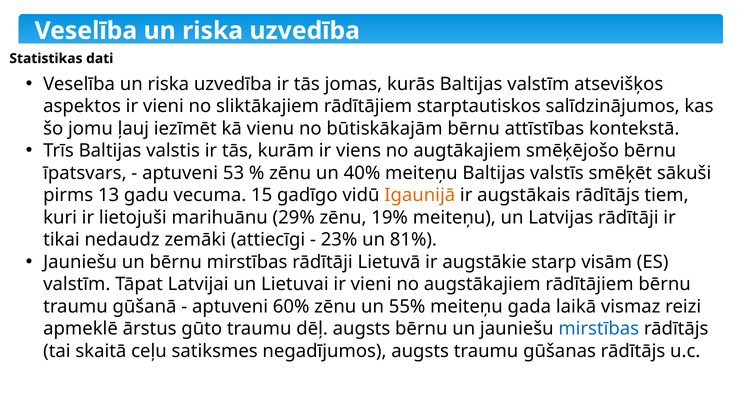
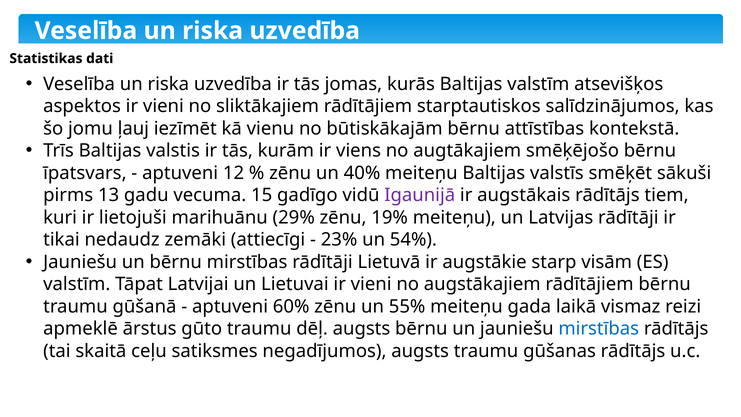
53: 53 -> 12 (234, 173)
Igaunijā colour: orange -> purple (420, 195)
81%: 81% -> 54% (413, 240)
